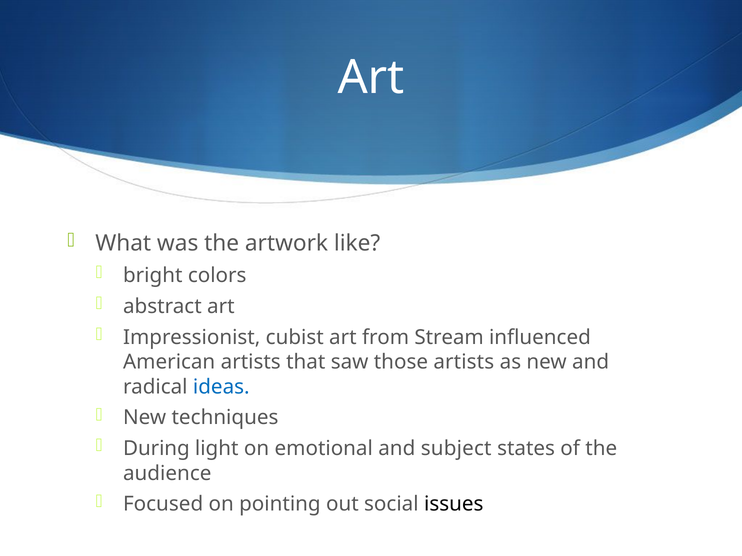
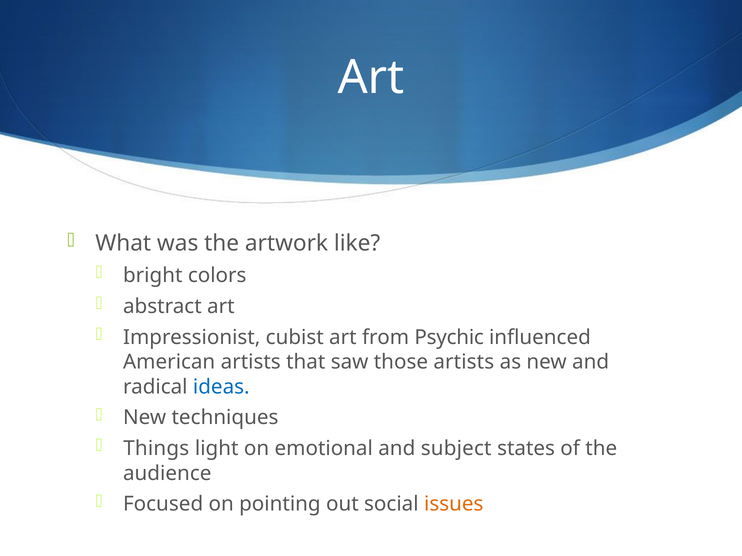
Stream: Stream -> Psychic (449, 338)
During: During -> Things (156, 449)
issues colour: black -> orange (454, 505)
